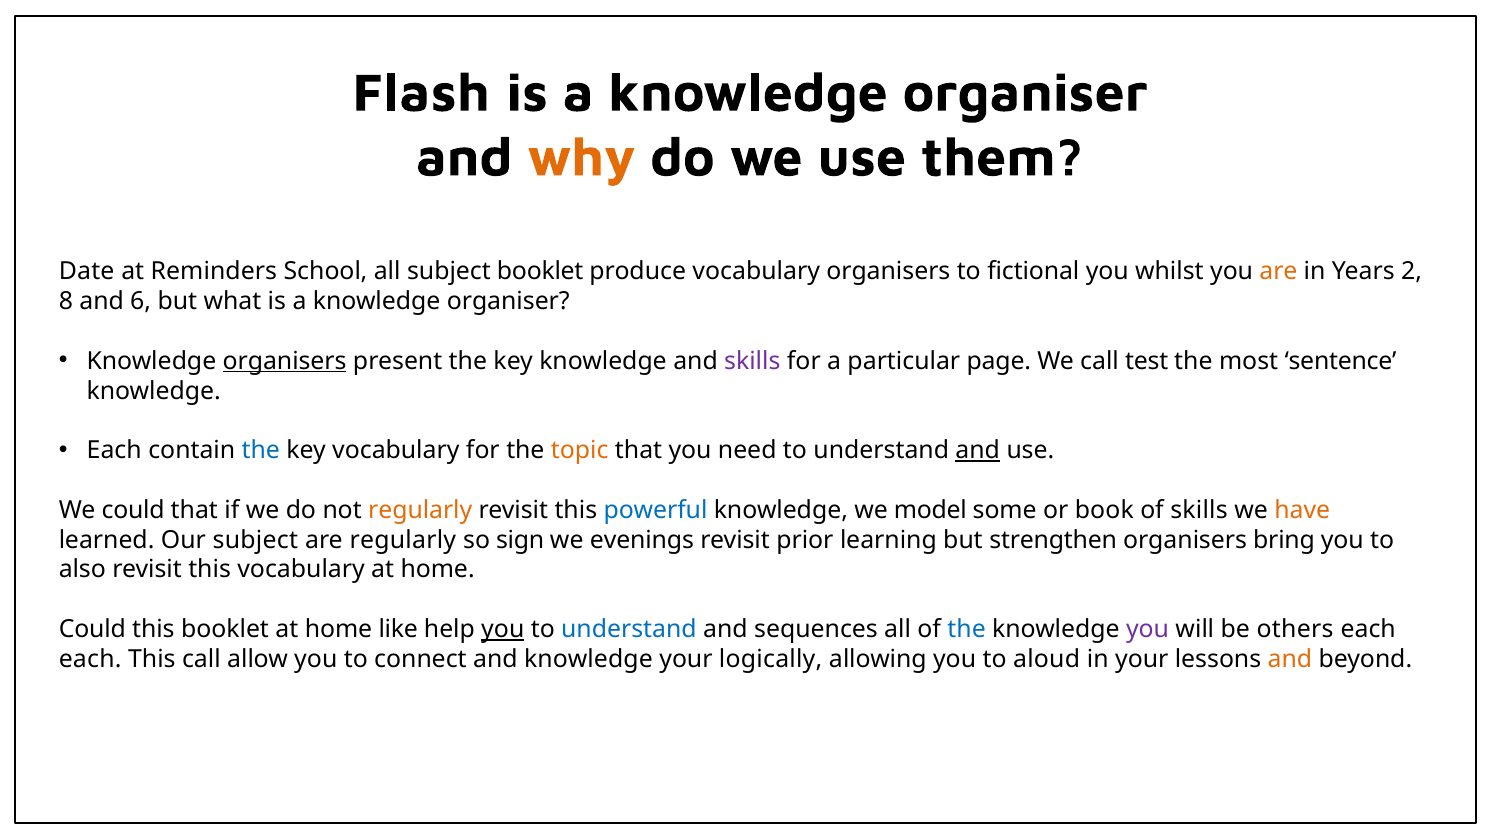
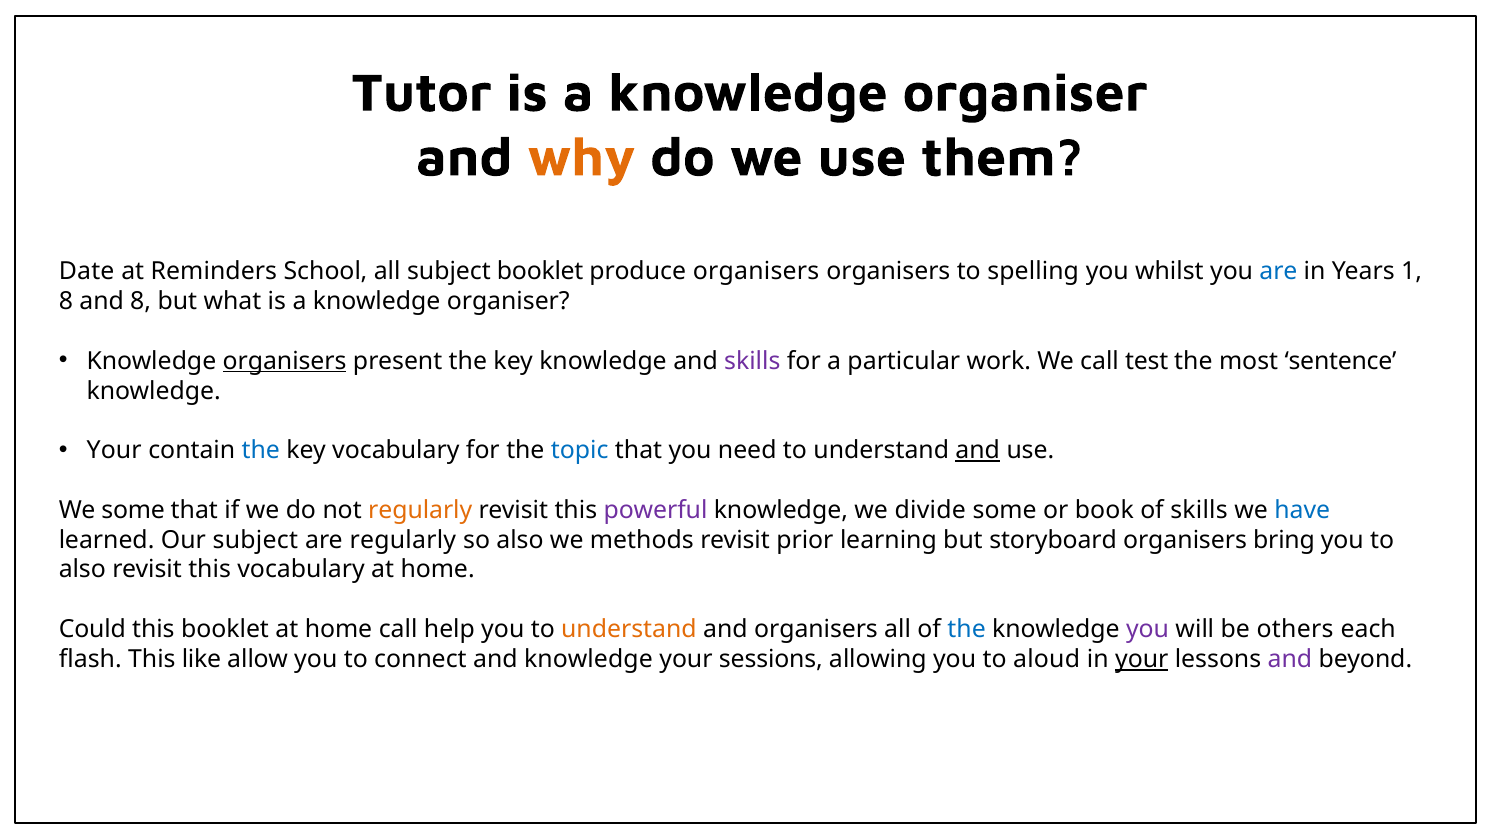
Flash: Flash -> Tutor (422, 93)
produce vocabulary: vocabulary -> organisers (756, 271)
fictional: fictional -> spelling (1033, 271)
are colour: orange -> blue (1278, 271)
2: 2 -> 1 (1412, 271)
and 6: 6 -> 8 (141, 301)
page: page -> work (999, 361)
Each: Each -> Your (114, 450)
topic colour: orange -> blue (580, 450)
We could: could -> some (133, 510)
powerful colour: blue -> purple (656, 510)
model: model -> divide (930, 510)
have colour: orange -> blue (1302, 510)
so sign: sign -> also (520, 540)
evenings: evenings -> methods (642, 540)
strengthen: strengthen -> storyboard (1053, 540)
home like: like -> call (398, 629)
you underline: present -> none (503, 629)
understand colour: blue -> orange (629, 629)
and sequences: sequences -> organisers (816, 629)
each: each -> flash (90, 659)
This call: call -> like (201, 659)
logically: logically -> sessions (771, 659)
your underline: none -> present (1142, 659)
and colour: orange -> purple (1290, 659)
